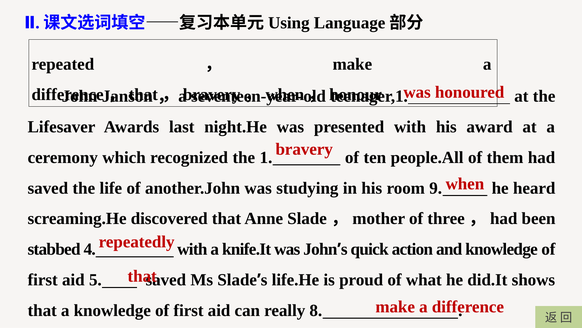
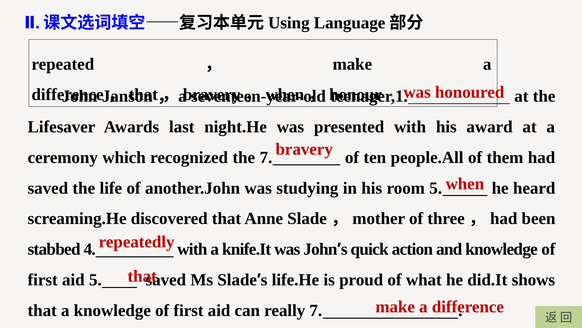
the 1: 1 -> 7 (266, 157)
room 9: 9 -> 5 (436, 188)
really 8: 8 -> 7 (316, 310)
